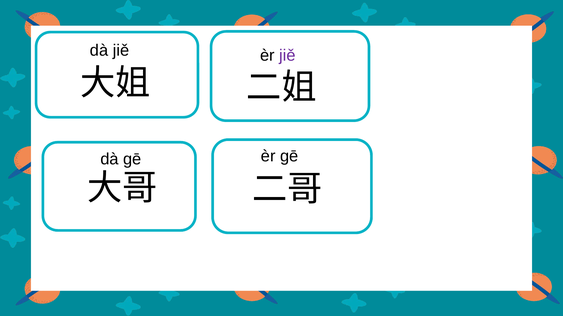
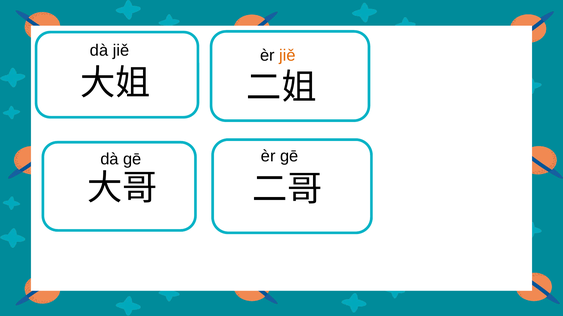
jiě colour: purple -> orange (287, 56)
